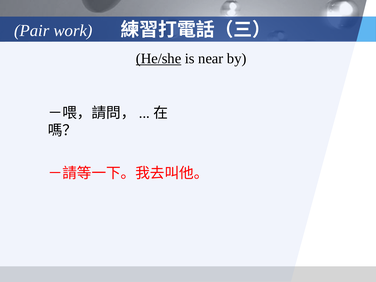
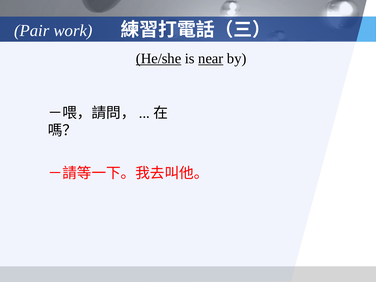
near underline: none -> present (211, 59)
